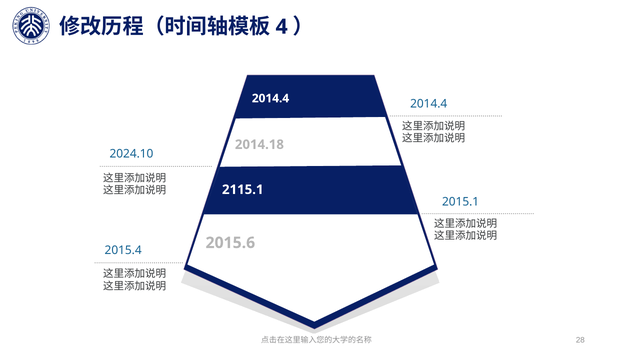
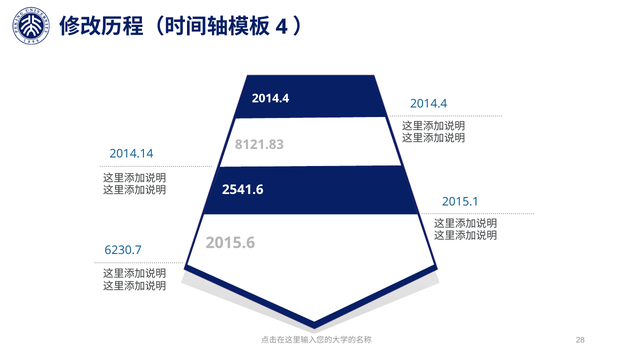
2014.18: 2014.18 -> 8121.83 (259, 145)
2024.10: 2024.10 -> 2014.14 (131, 154)
2115.1: 2115.1 -> 2541.6 (243, 190)
2015.4: 2015.4 -> 6230.7 (123, 250)
